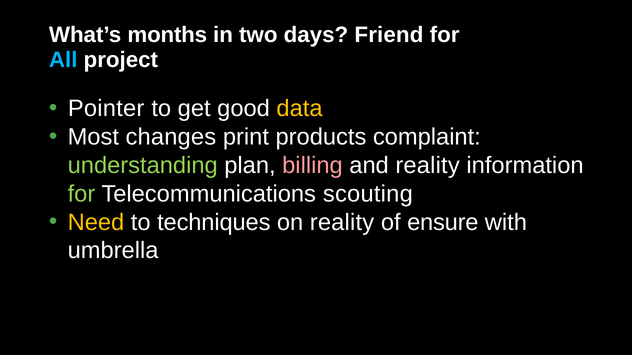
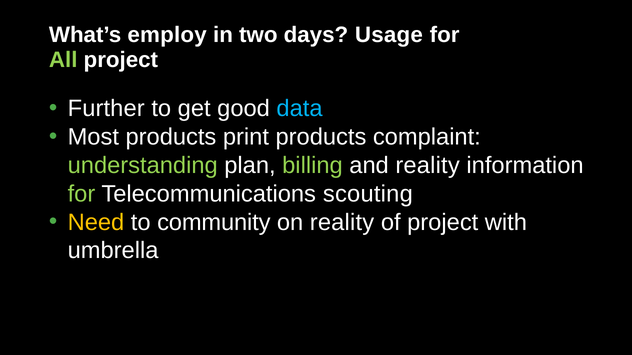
months: months -> employ (167, 35)
Friend: Friend -> Usage (389, 35)
All colour: light blue -> light green (63, 60)
Pointer: Pointer -> Further (106, 109)
data colour: yellow -> light blue (300, 109)
Most changes: changes -> products (171, 137)
billing colour: pink -> light green (312, 166)
techniques: techniques -> community (214, 223)
of ensure: ensure -> project (443, 223)
